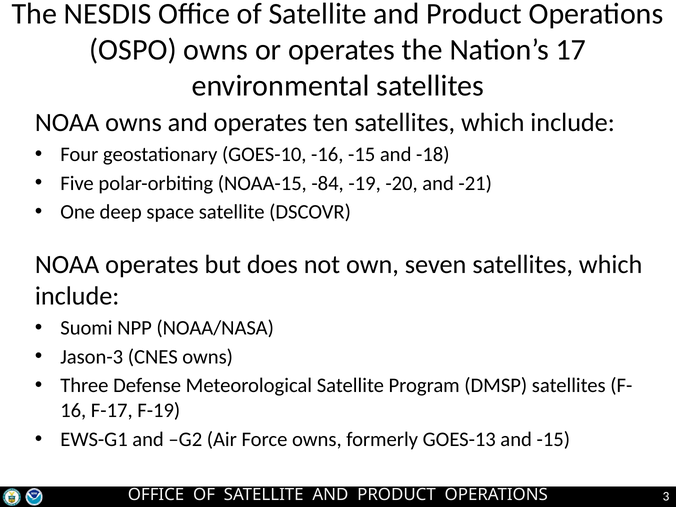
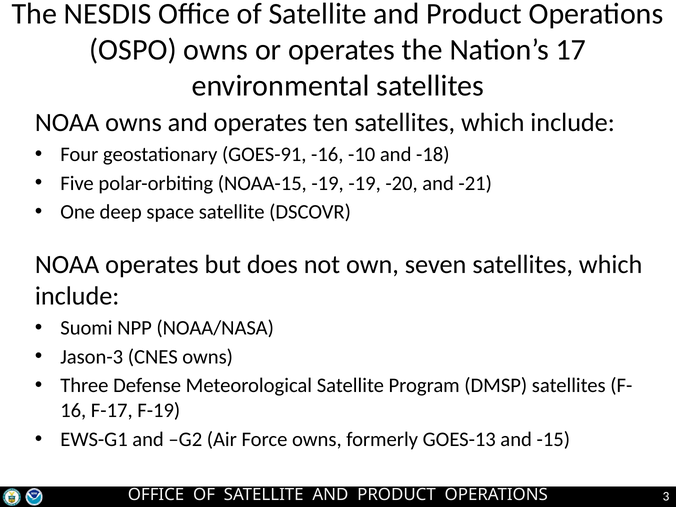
GOES-10: GOES-10 -> GOES-91 (264, 154)
-16 -15: -15 -> -10 (362, 154)
NOAA-15 -84: -84 -> -19 (328, 183)
